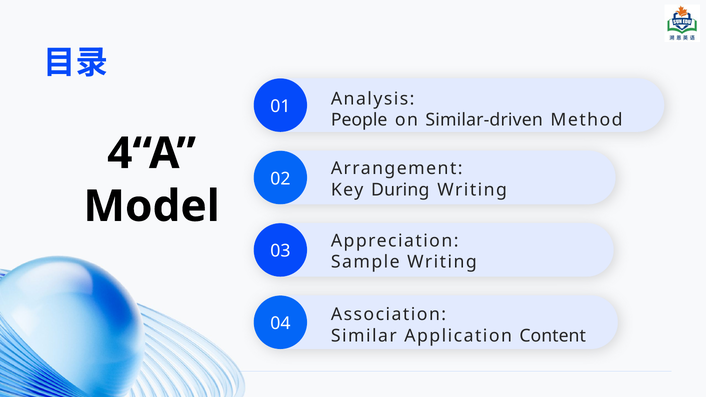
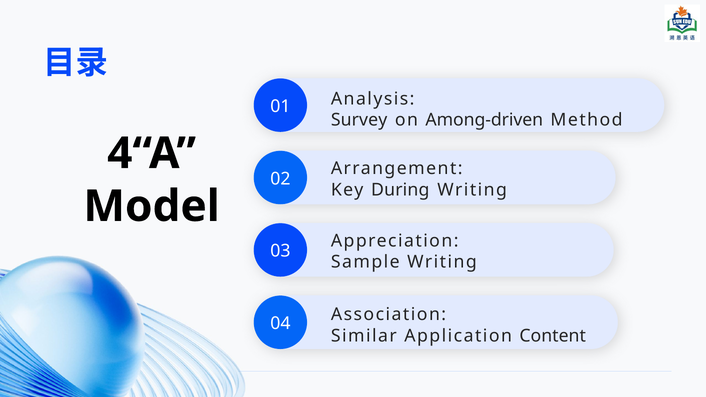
People: People -> Survey (359, 120)
Similar-driven: Similar-driven -> Among-driven (484, 120)
